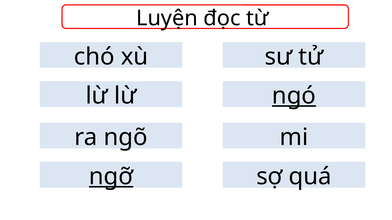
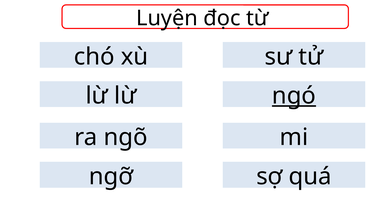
ngỡ underline: present -> none (111, 177)
